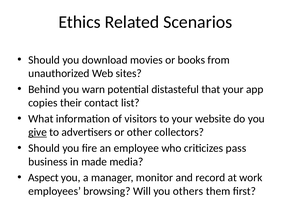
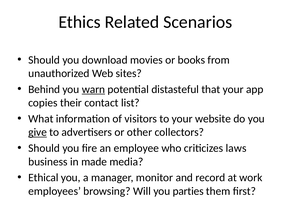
warn underline: none -> present (93, 89)
pass: pass -> laws (236, 148)
Aspect: Aspect -> Ethical (43, 178)
others: others -> parties (188, 191)
